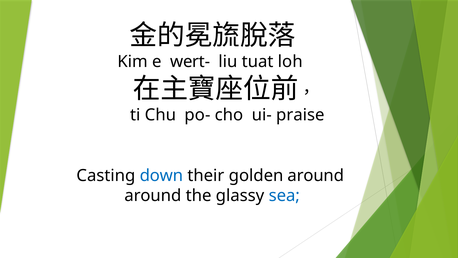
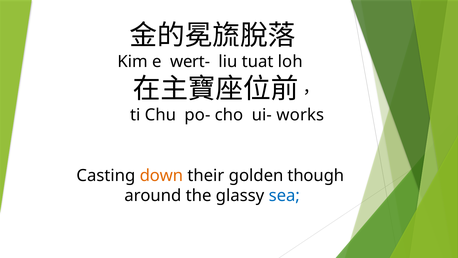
praise: praise -> works (300, 115)
down colour: blue -> orange (161, 175)
golden around: around -> though (316, 175)
